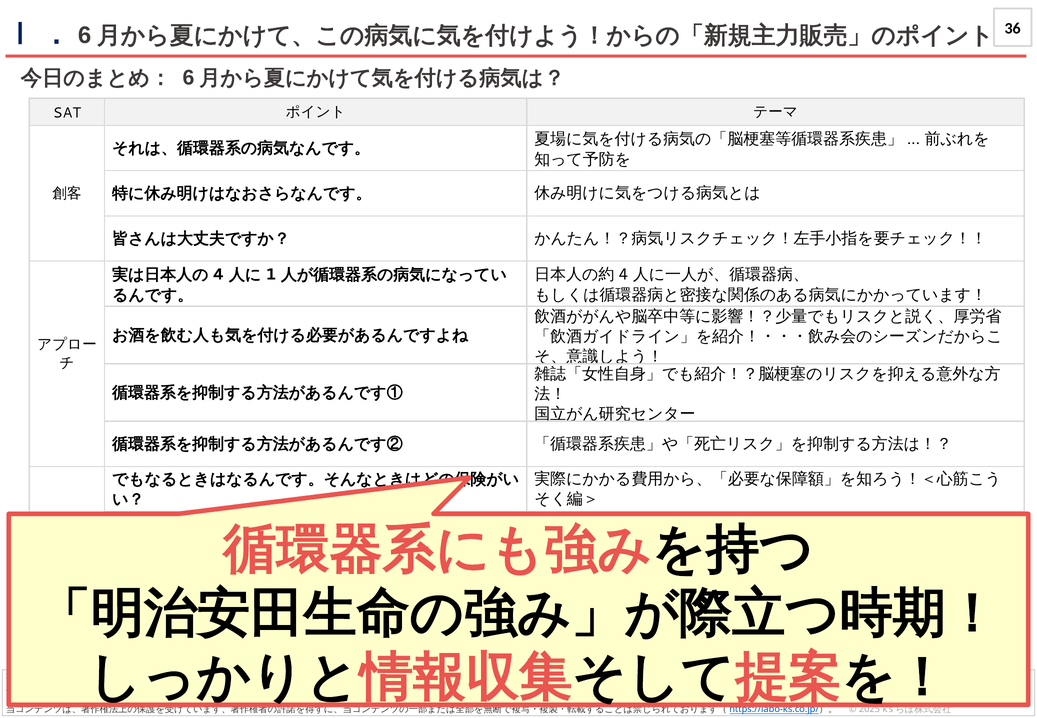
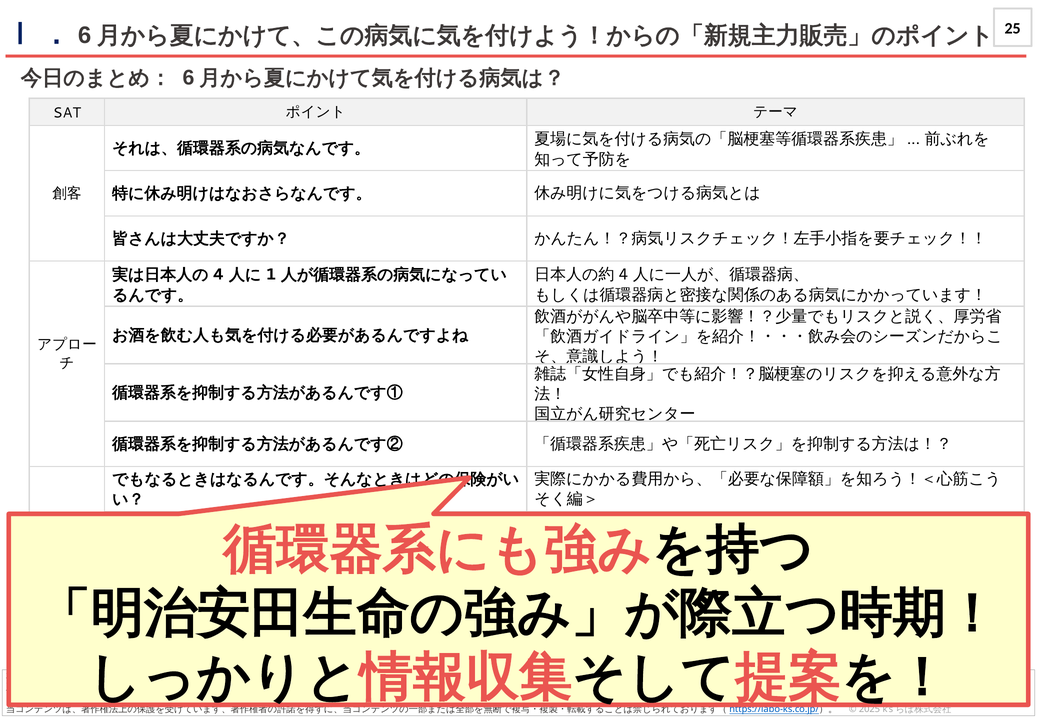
36: 36 -> 25 (1013, 28)
